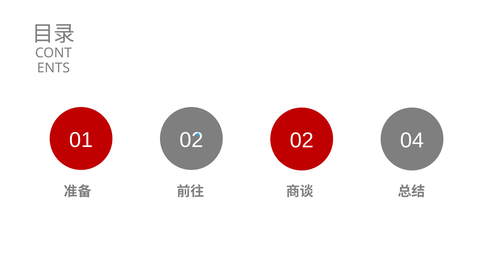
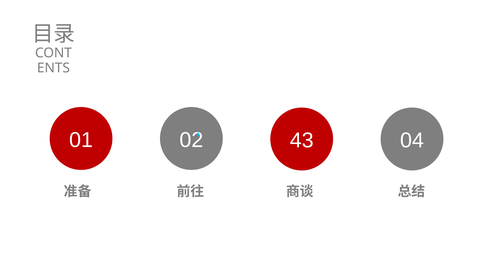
02 02: 02 -> 43 (302, 140)
